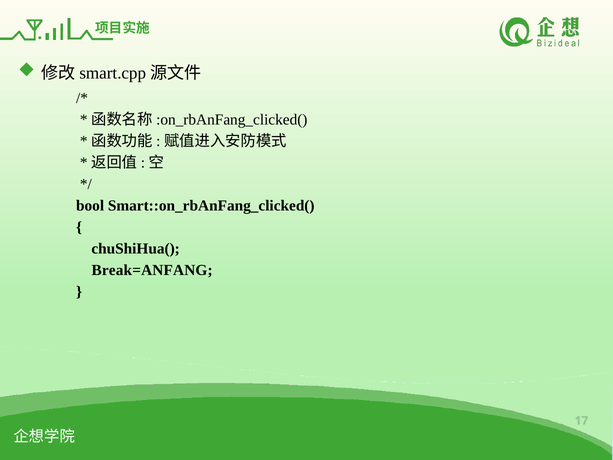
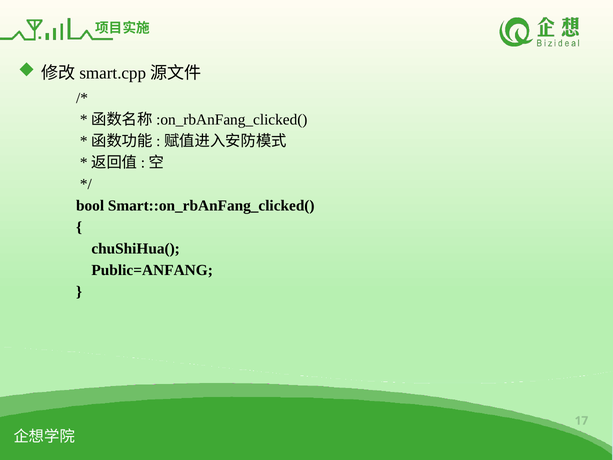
Break=ANFANG: Break=ANFANG -> Public=ANFANG (152, 270)
